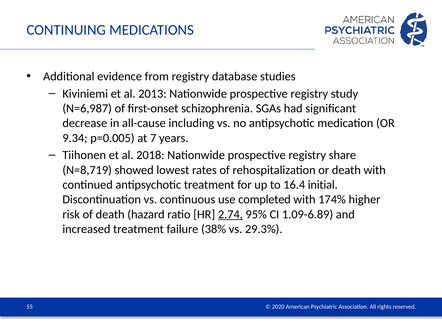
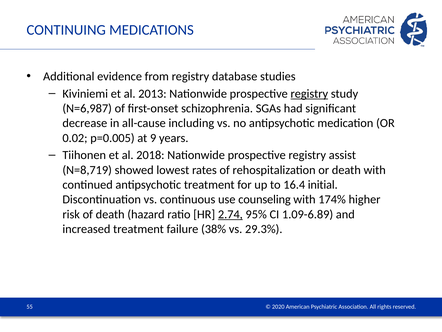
registry underline: none -> present (309, 93)
9.34: 9.34 -> 0.02 (75, 138)
7: 7 -> 9 (153, 138)
share: share -> assist (342, 155)
completed: completed -> counseling (265, 199)
